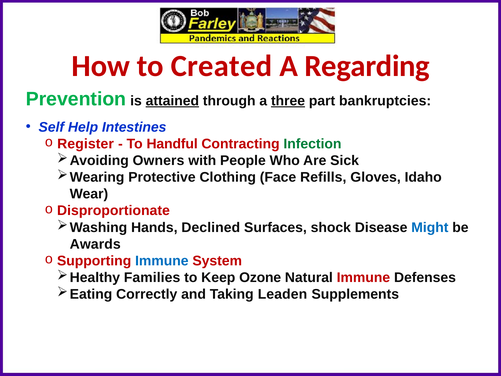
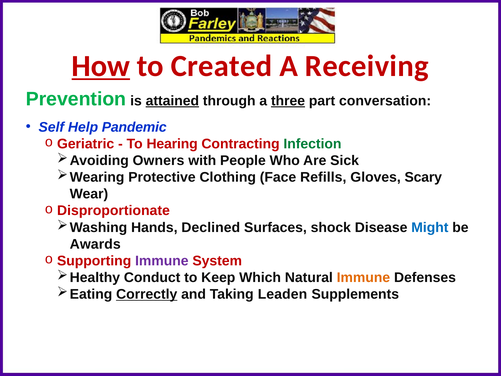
How underline: none -> present (101, 66)
Regarding: Regarding -> Receiving (367, 66)
bankruptcies: bankruptcies -> conversation (385, 101)
Intestines: Intestines -> Pandemic (134, 127)
Register: Register -> Geriatric (86, 144)
Handful: Handful -> Hearing (172, 144)
Idaho: Idaho -> Scary (423, 177)
Immune colour: blue -> purple (162, 261)
Families: Families -> Conduct (152, 277)
Ozone: Ozone -> Which (260, 277)
Immune colour: red -> orange (363, 277)
Correctly underline: none -> present (147, 294)
